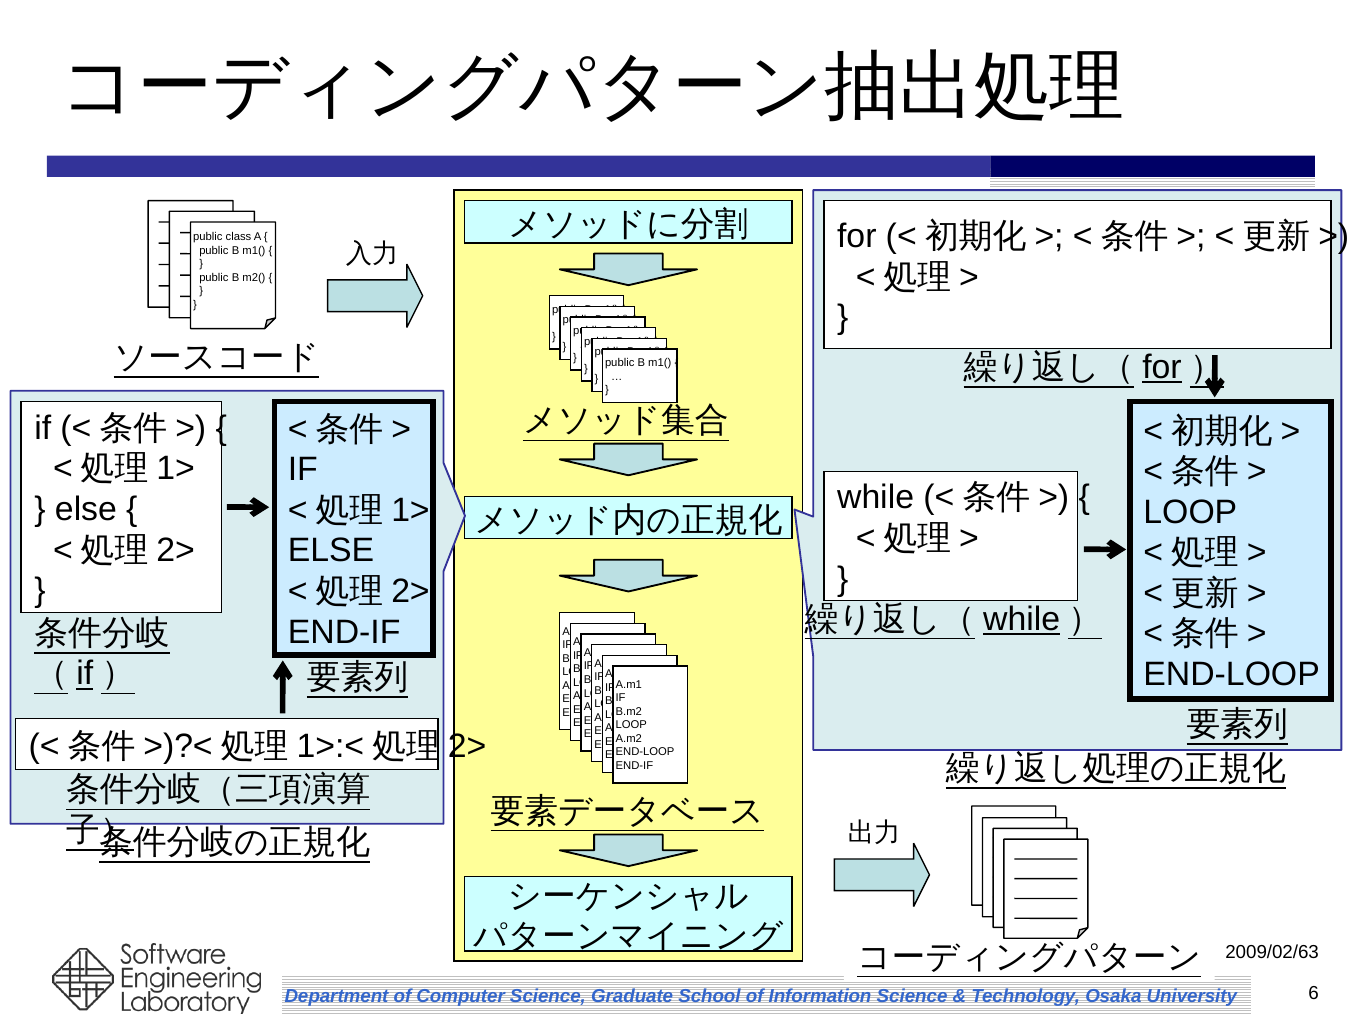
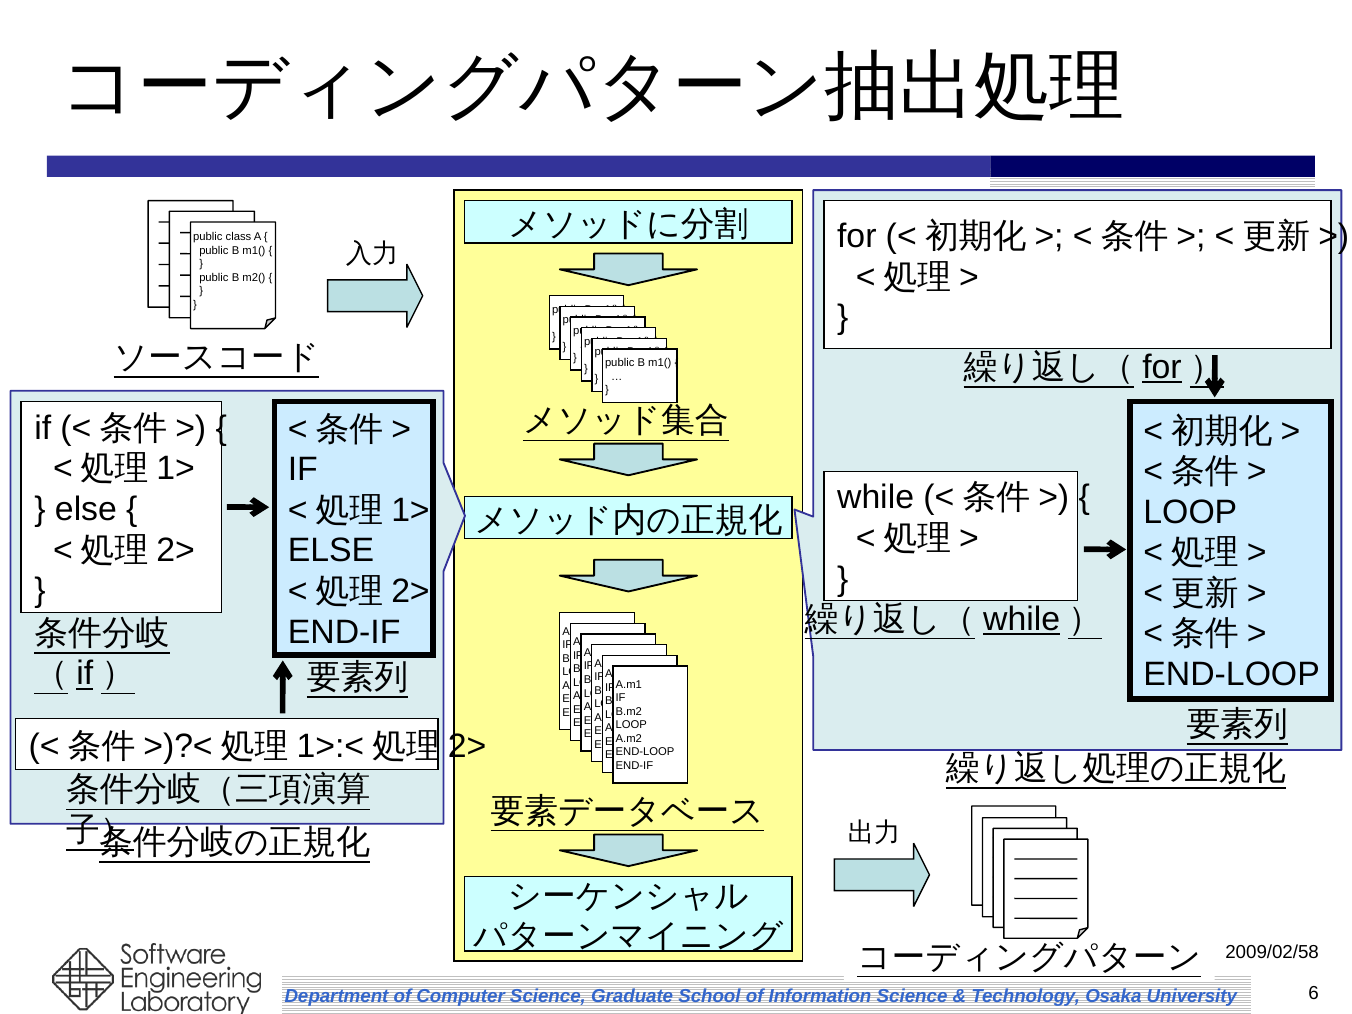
2009/02/63: 2009/02/63 -> 2009/02/58 (1272, 952)
